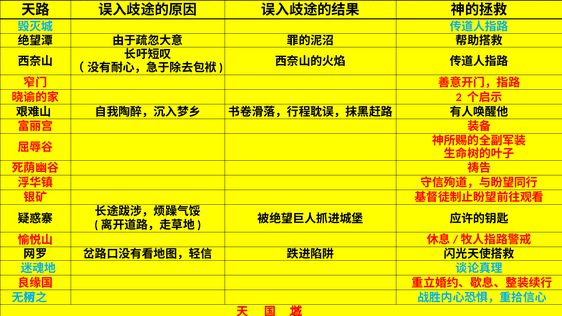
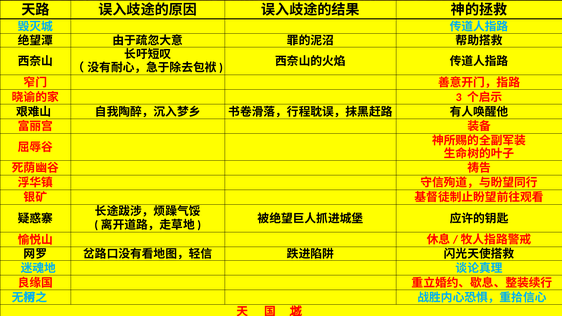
2: 2 -> 3 (459, 97)
